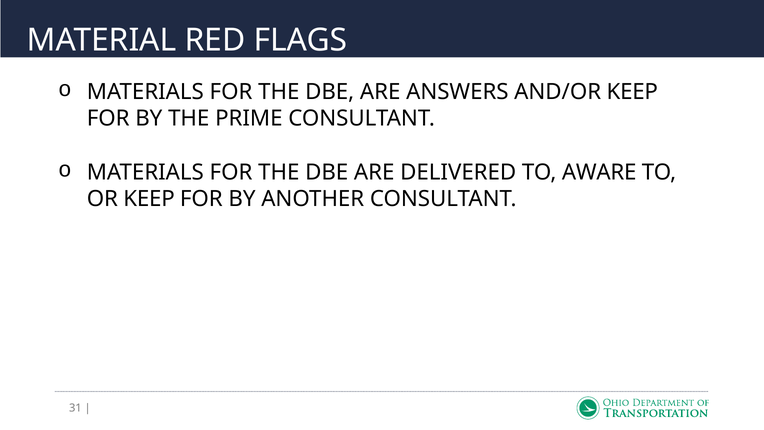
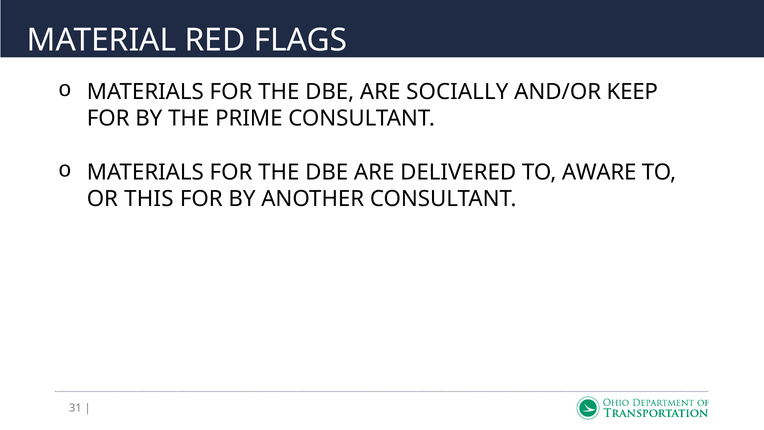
ANSWERS: ANSWERS -> SOCIALLY (457, 92)
OR KEEP: KEEP -> THIS (149, 199)
